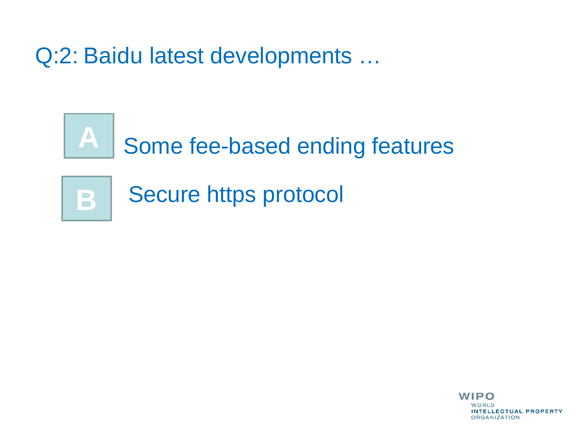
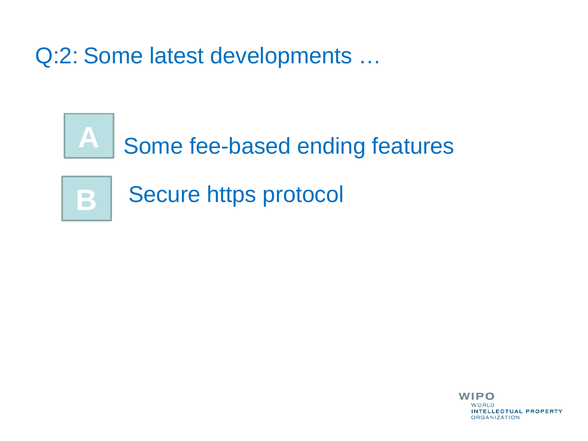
Q:2 Baidu: Baidu -> Some (113, 56)
